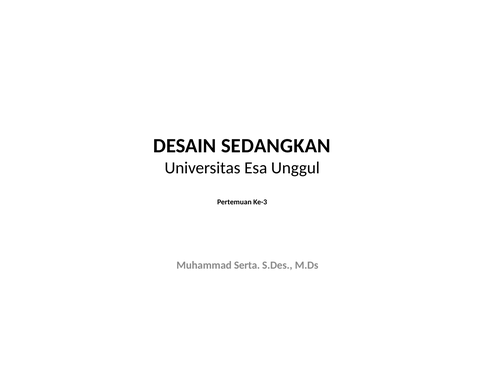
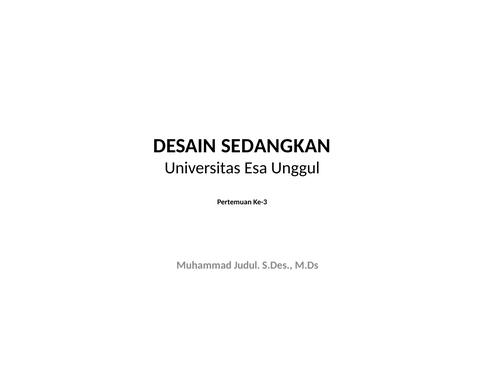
Serta: Serta -> Judul (247, 266)
